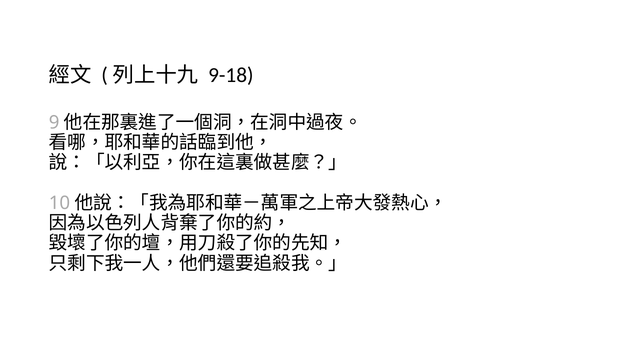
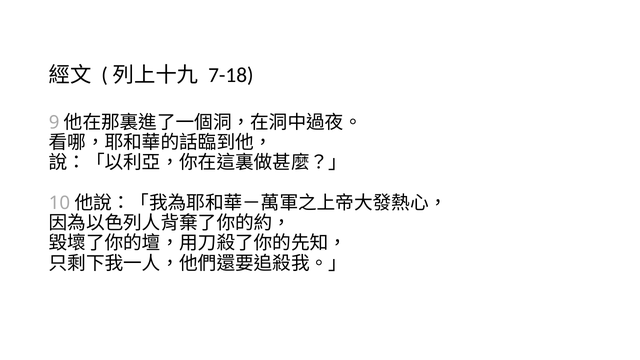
9-18: 9-18 -> 7-18 (231, 75)
